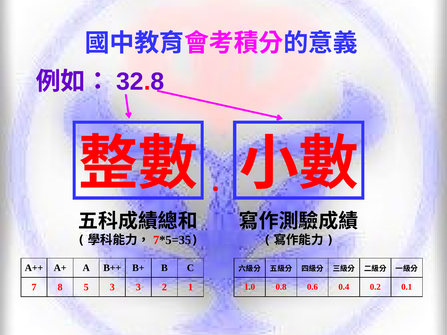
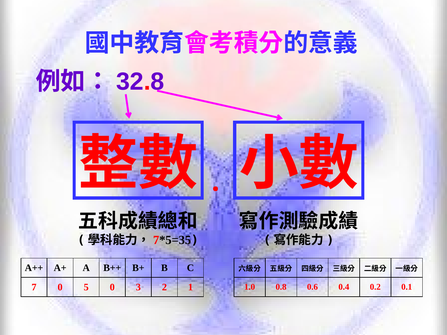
7 8: 8 -> 0 (60, 287)
5 3: 3 -> 0 (112, 287)
